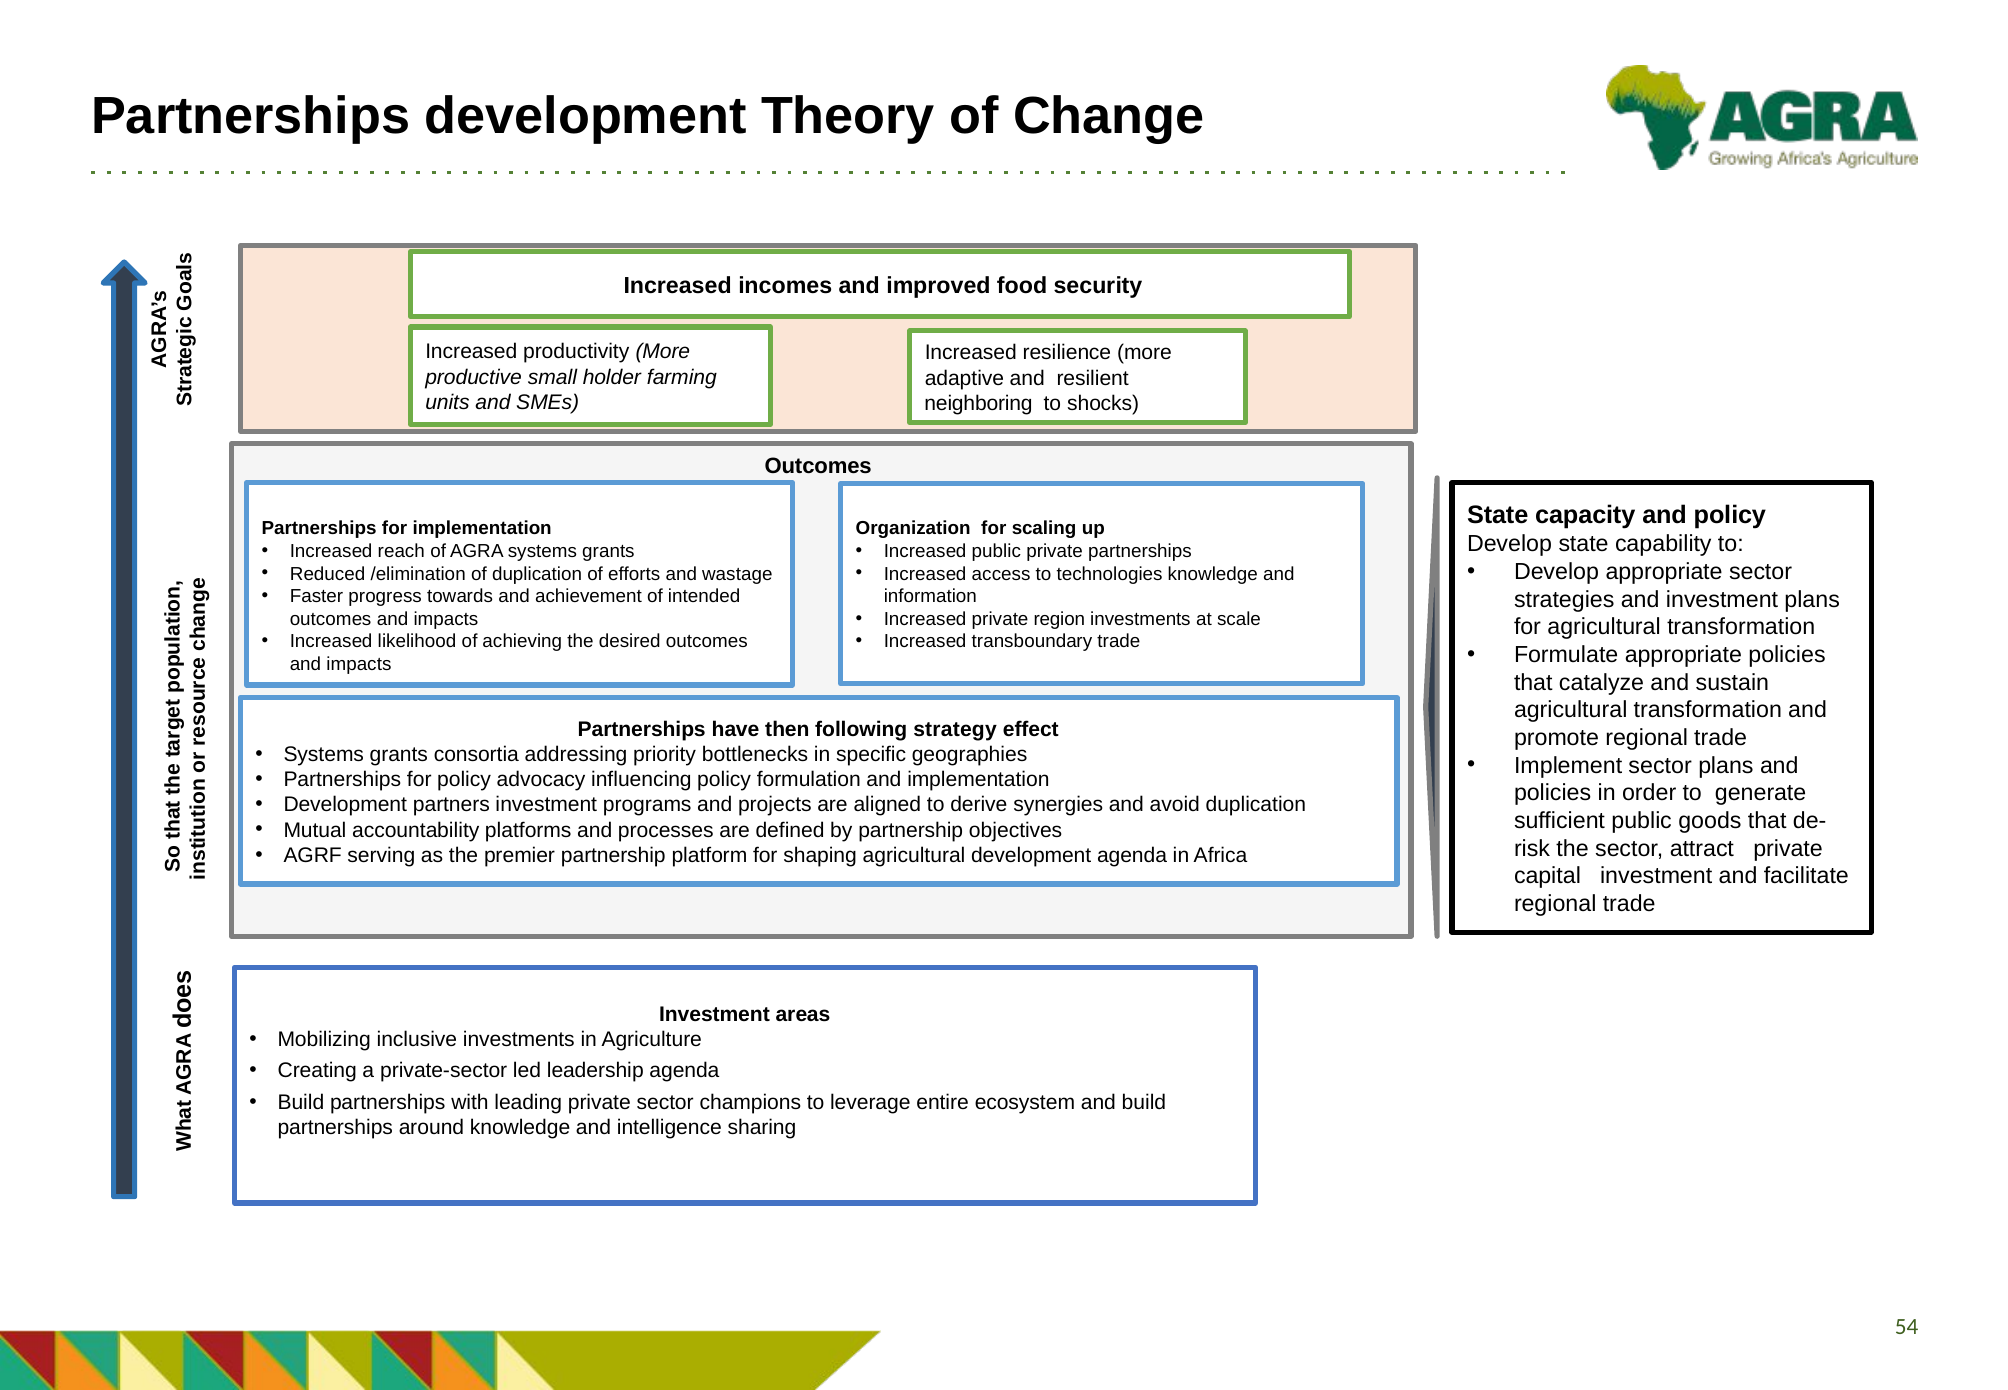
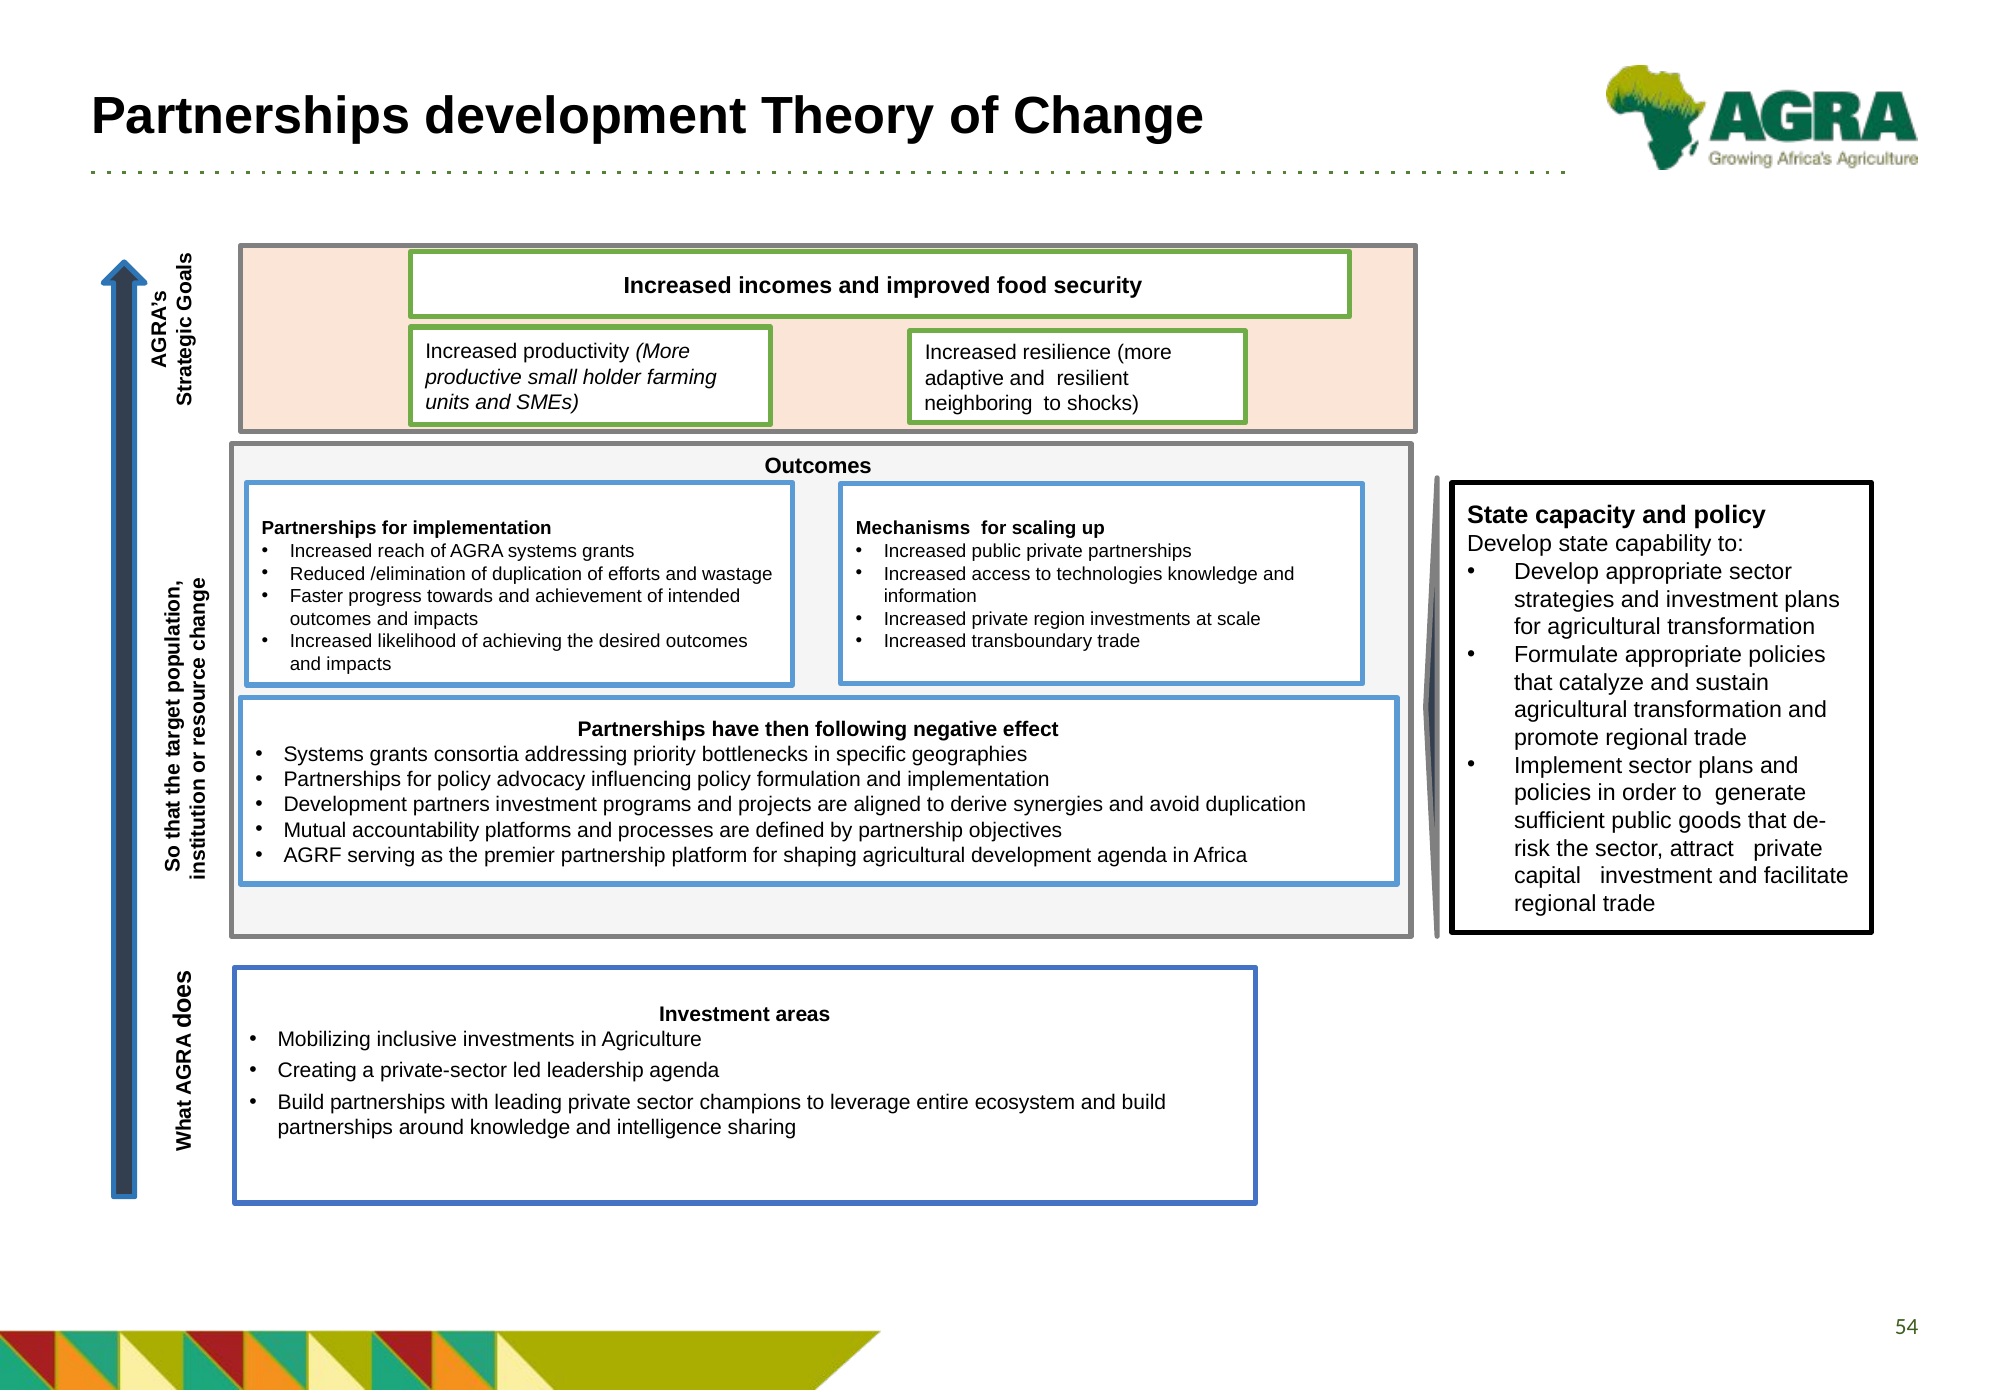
Organization: Organization -> Mechanisms (913, 529)
strategy: strategy -> negative (955, 729)
